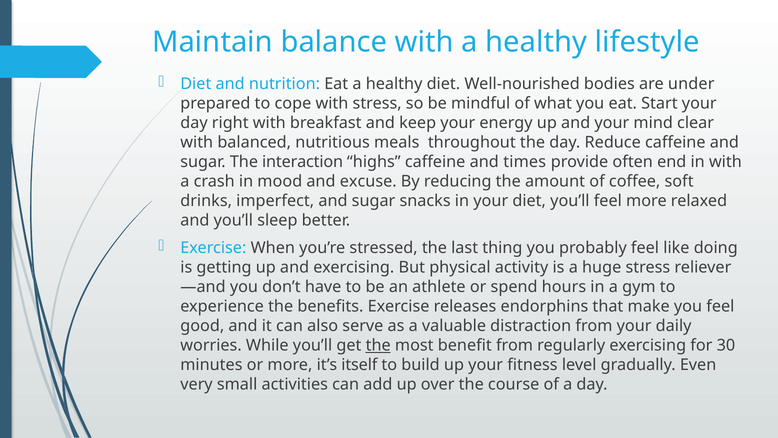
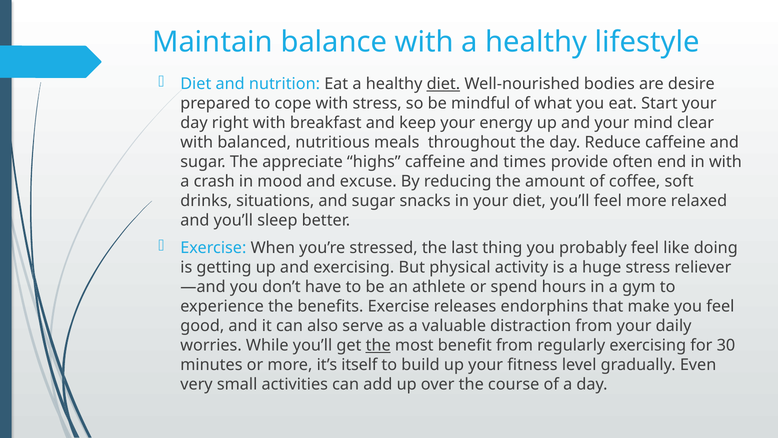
diet underline: none -> present (443, 84)
under: under -> desire (691, 84)
interaction: interaction -> appreciate (303, 162)
imperfect: imperfect -> situations (275, 201)
